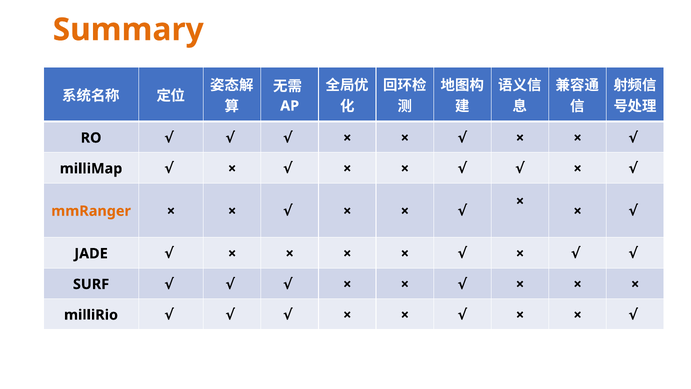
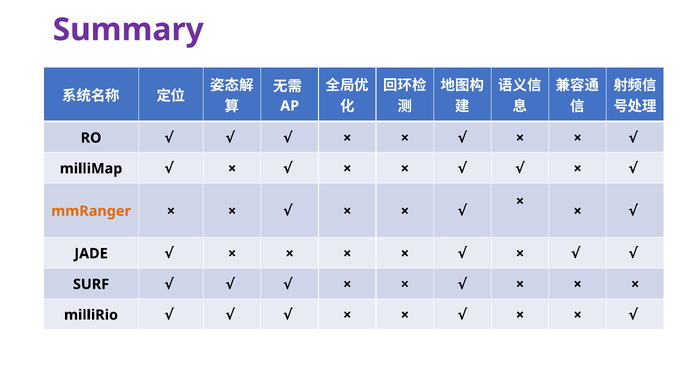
Summary colour: orange -> purple (128, 30)
